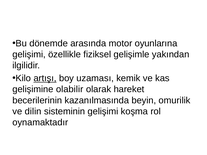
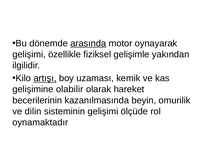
arasında underline: none -> present (88, 43)
oyunlarına: oyunlarına -> oynayarak (156, 43)
koşma: koşma -> ölçüde (134, 112)
